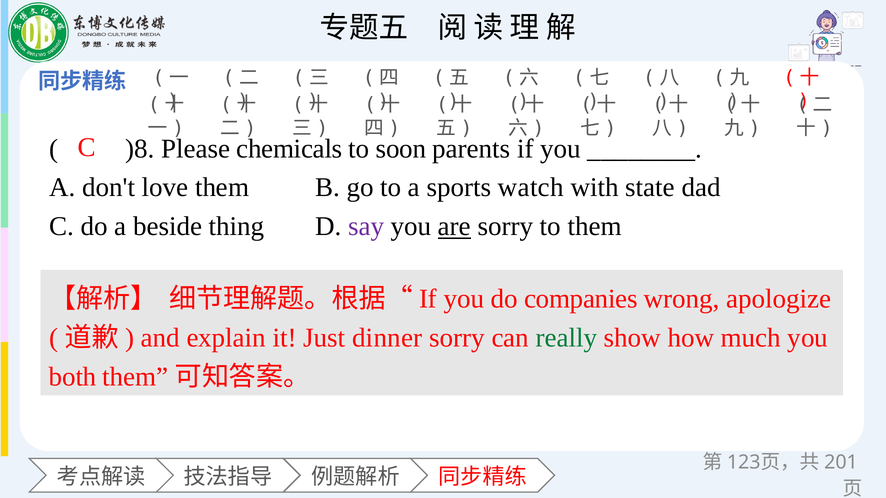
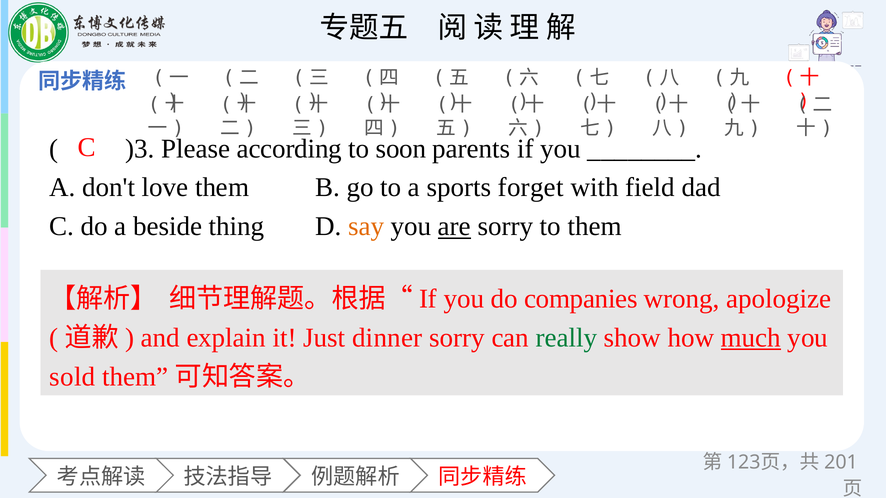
)8: )8 -> )3 (140, 149)
chemicals: chemicals -> according (289, 149)
watch: watch -> forget (531, 188)
state: state -> field (650, 188)
say colour: purple -> orange (366, 227)
much underline: none -> present (751, 338)
both: both -> sold (72, 377)
